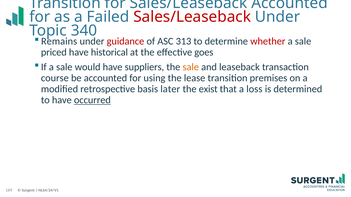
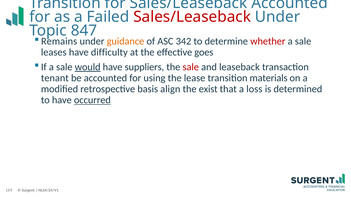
340: 340 -> 847 (84, 31)
guidance colour: red -> orange (125, 41)
313: 313 -> 342 (184, 41)
priced: priced -> leases (54, 52)
historical: historical -> difficulty (109, 52)
would underline: none -> present (88, 67)
sale colour: orange -> red (191, 67)
course: course -> tenant (55, 78)
premises: premises -> materials (269, 78)
later: later -> align (170, 89)
